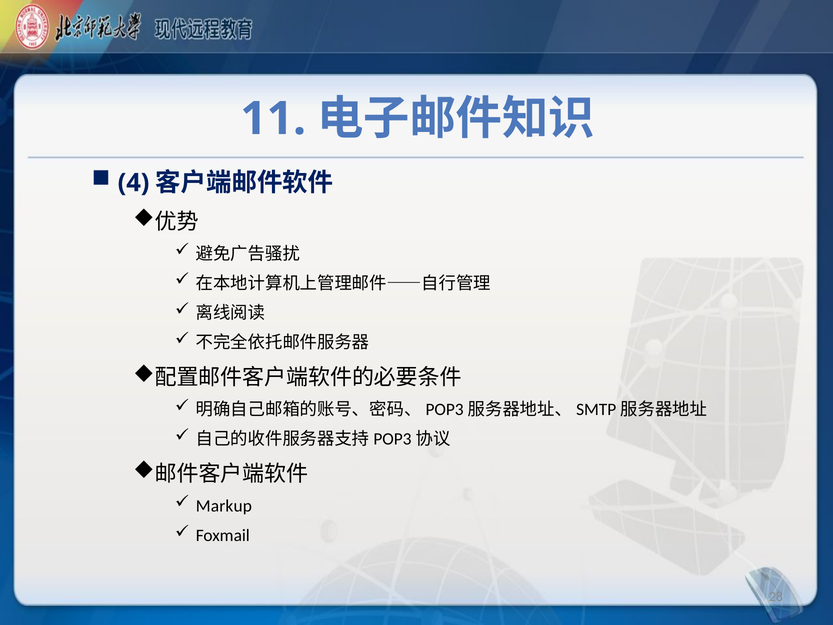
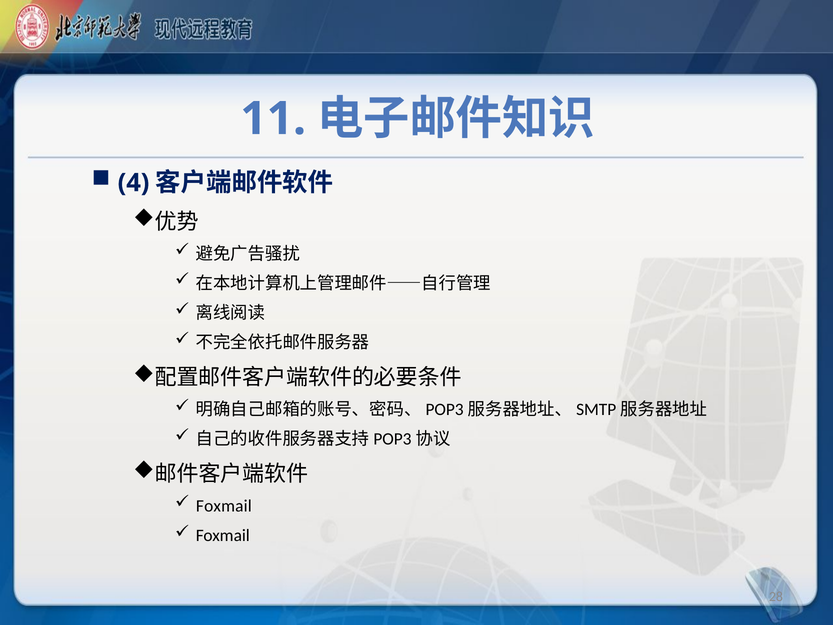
Markup: Markup -> Foxmail (224, 506)
